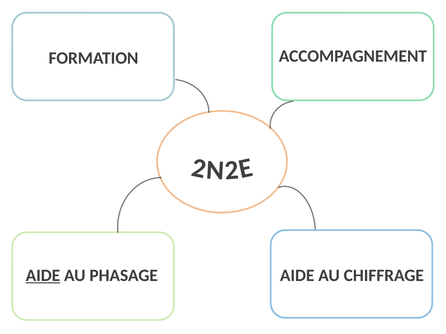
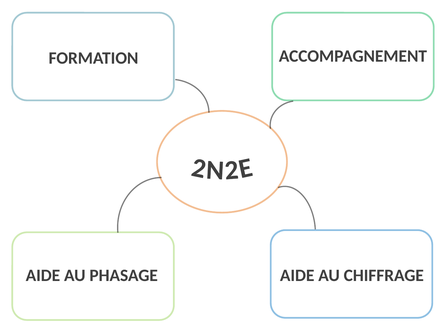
AIDE underline: present -> none (43, 276)
